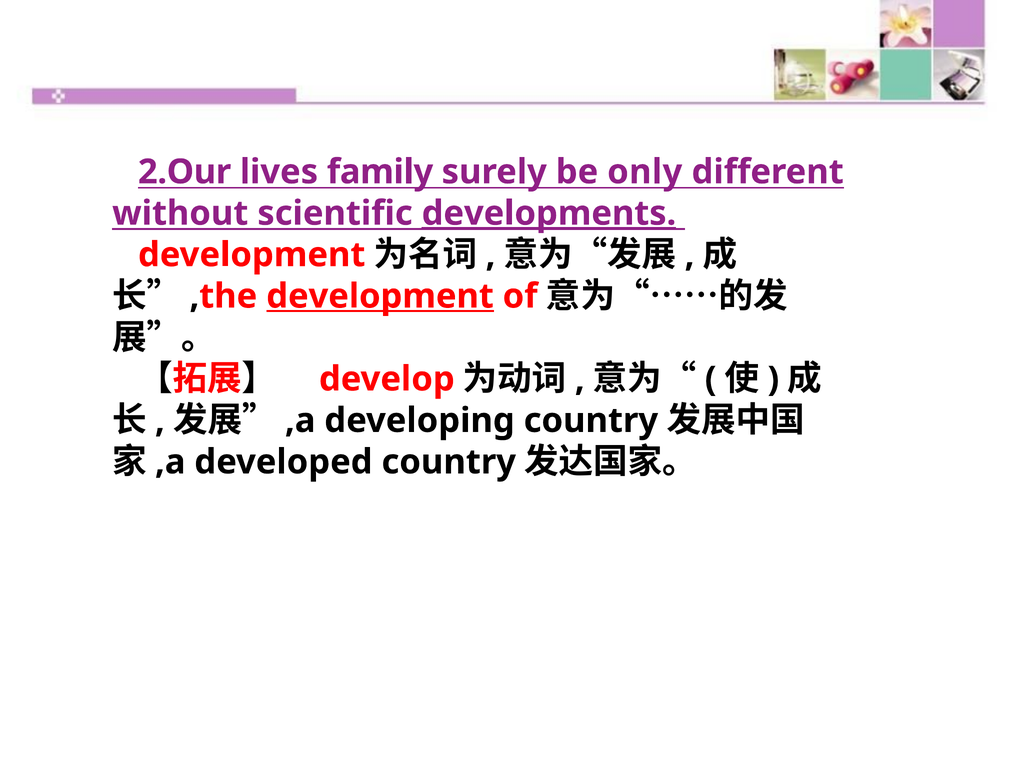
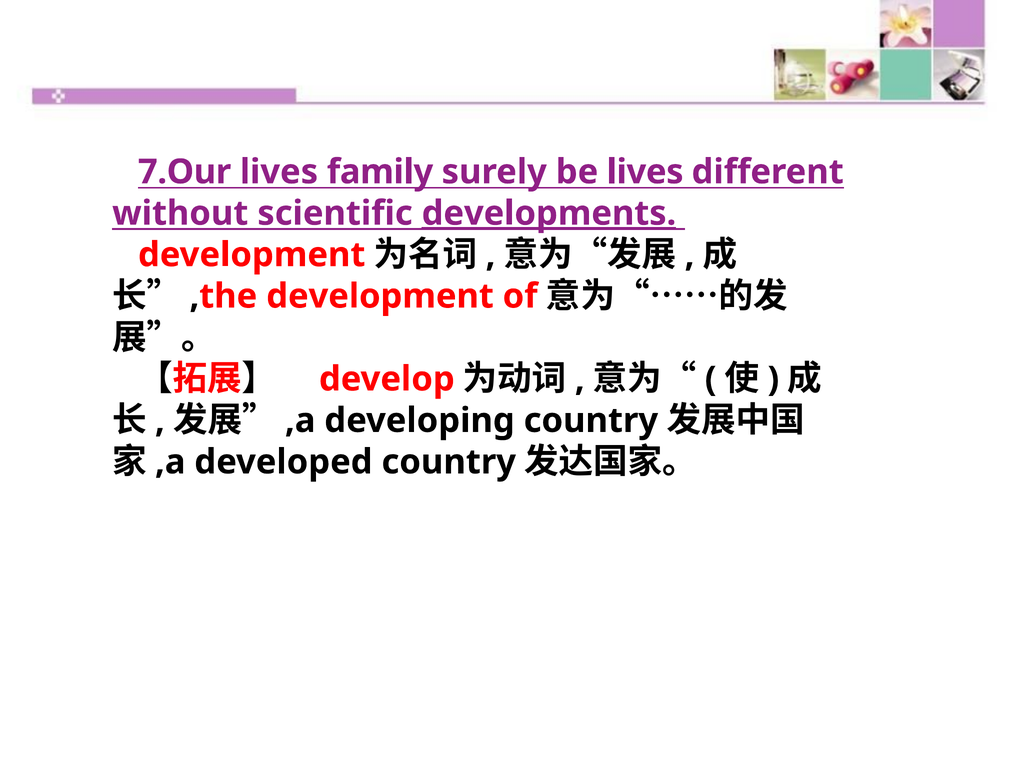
2.Our: 2.Our -> 7.Our (185, 172)
be only: only -> lives (645, 172)
development underline: present -> none (380, 296)
